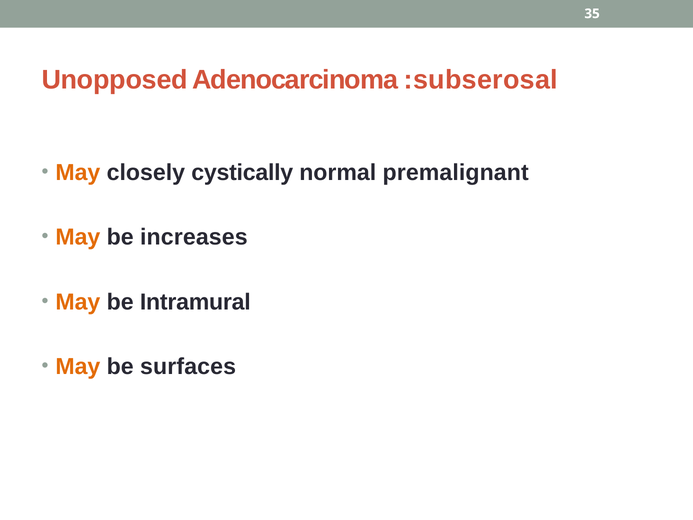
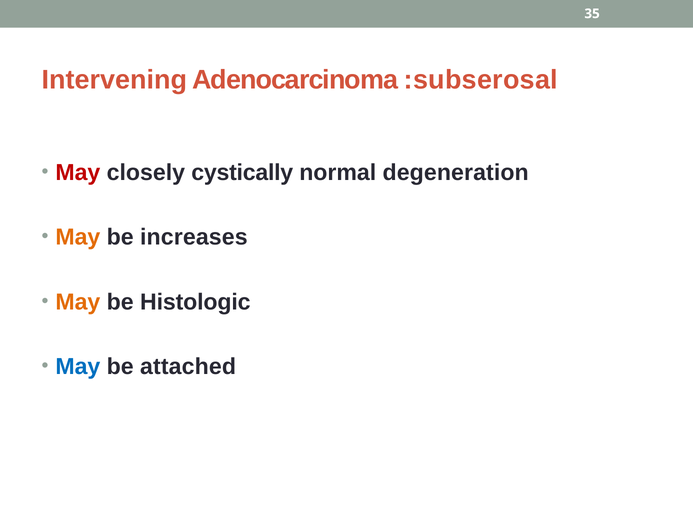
Unopposed: Unopposed -> Intervening (114, 80)
May colour: orange -> red (78, 173)
premalignant: premalignant -> degeneration (456, 173)
Intramural: Intramural -> Histologic (195, 302)
May colour: orange -> blue (78, 367)
surfaces: surfaces -> attached (188, 367)
